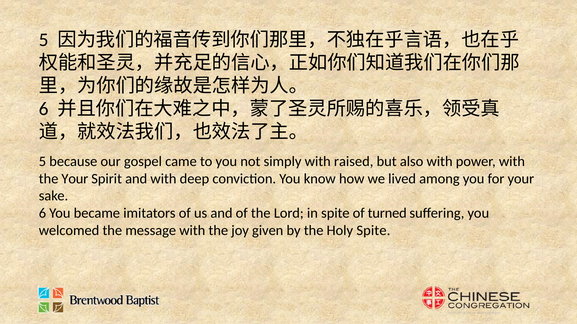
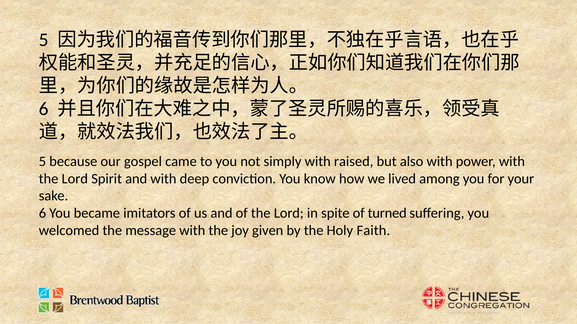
Your: Your -> Lord (75, 179)
Holy Spite: Spite -> Faith (373, 231)
